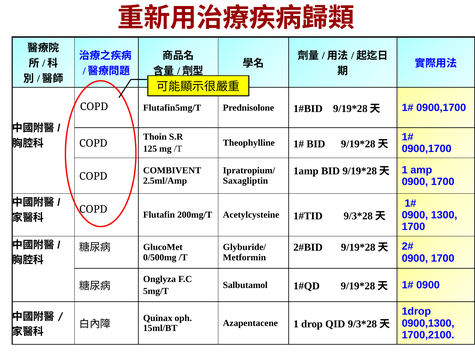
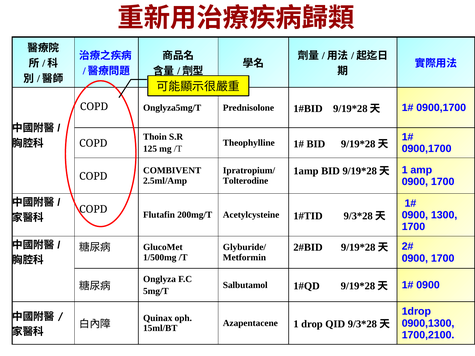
Flutafin5mg/T: Flutafin5mg/T -> Onglyza5mg/T (172, 108)
Saxagliptin: Saxagliptin -> Tolterodine (246, 181)
0/500mg: 0/500mg -> 1/500mg (160, 258)
